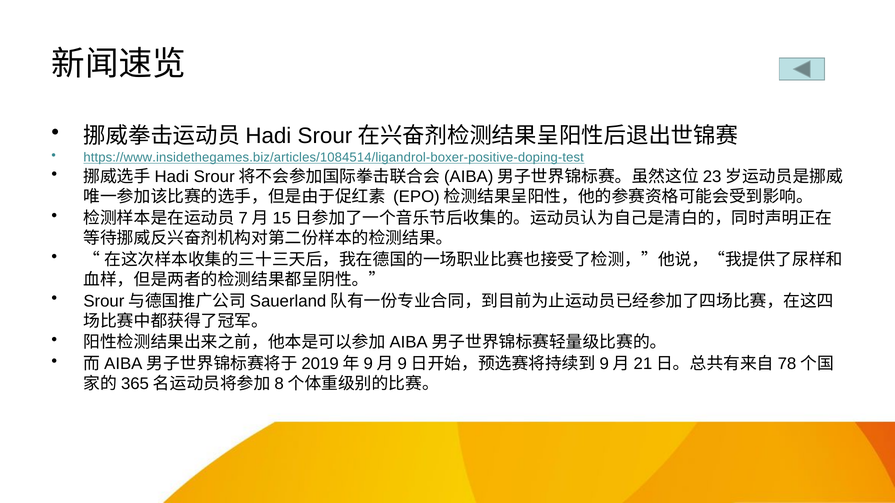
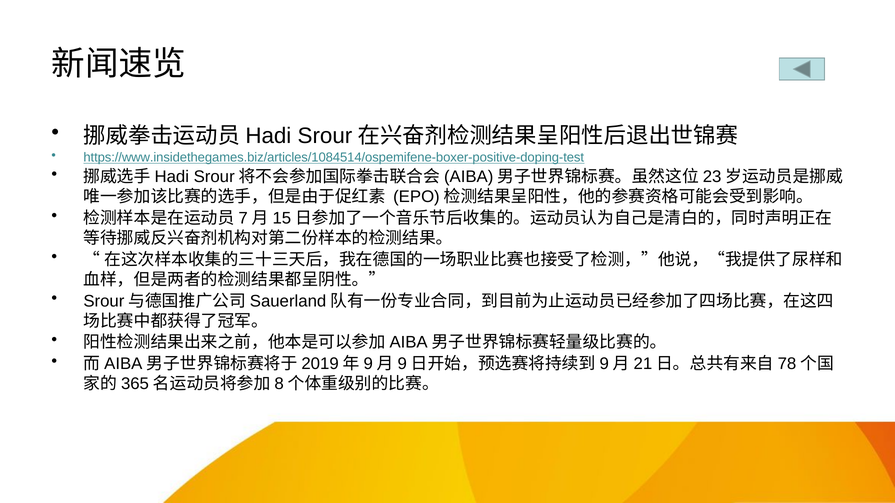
https://www.insidethegames.biz/articles/1084514/ligandrol-boxer-positive-doping-test: https://www.insidethegames.biz/articles/1084514/ligandrol-boxer-positive-doping-test -> https://www.insidethegames.biz/articles/1084514/ospemifene-boxer-positive-doping-test (334, 158)
